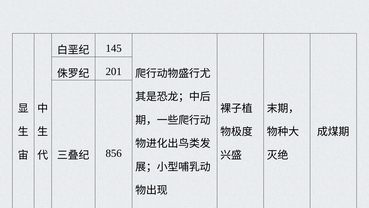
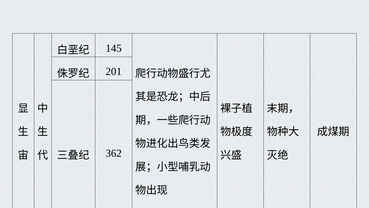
856: 856 -> 362 (114, 153)
